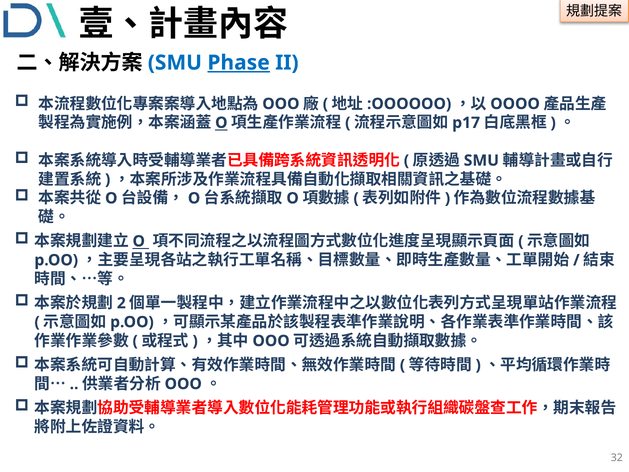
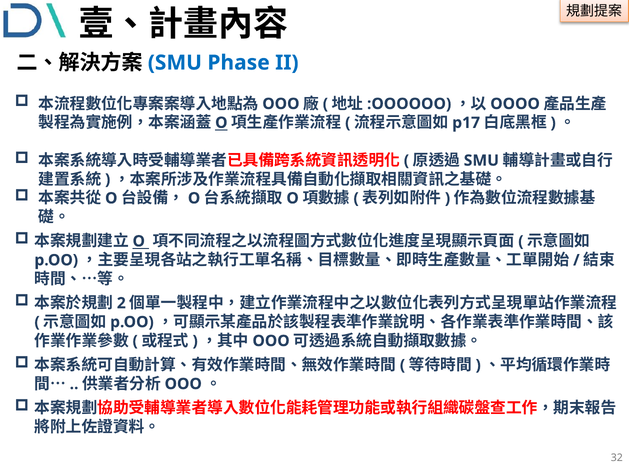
Phase underline: present -> none (239, 63)
